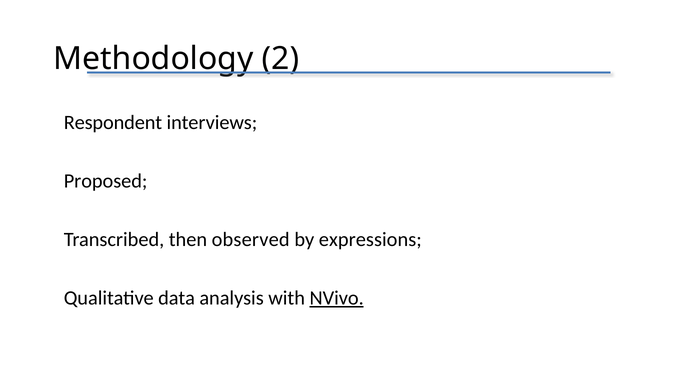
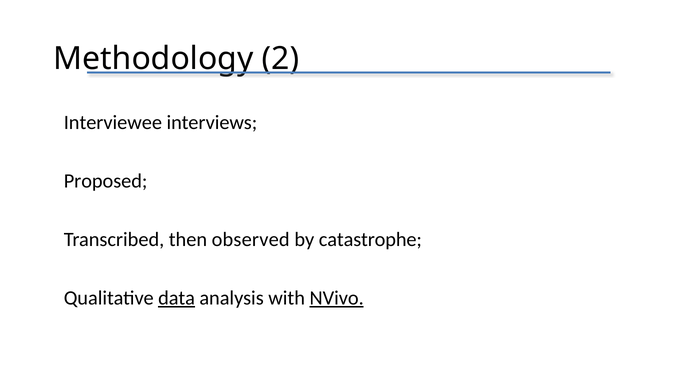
Respondent: Respondent -> Interviewee (113, 123)
expressions: expressions -> catastrophe (370, 240)
data underline: none -> present (177, 298)
